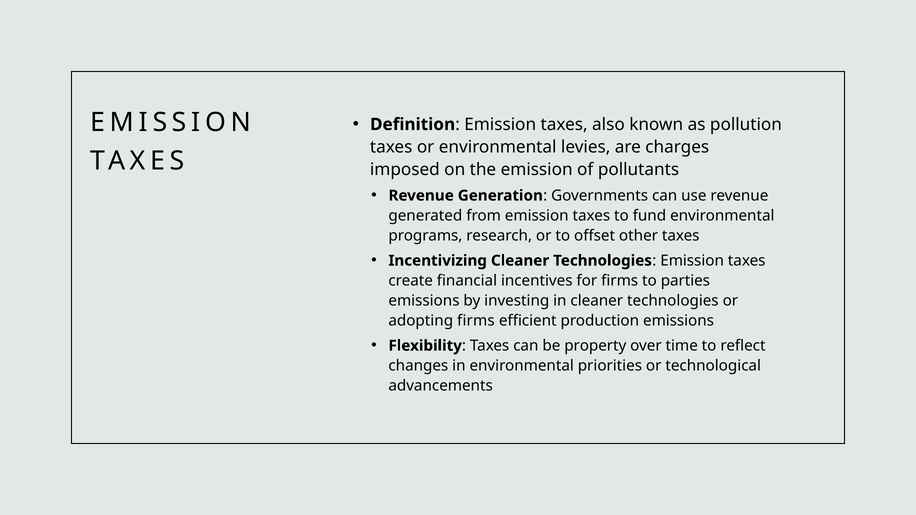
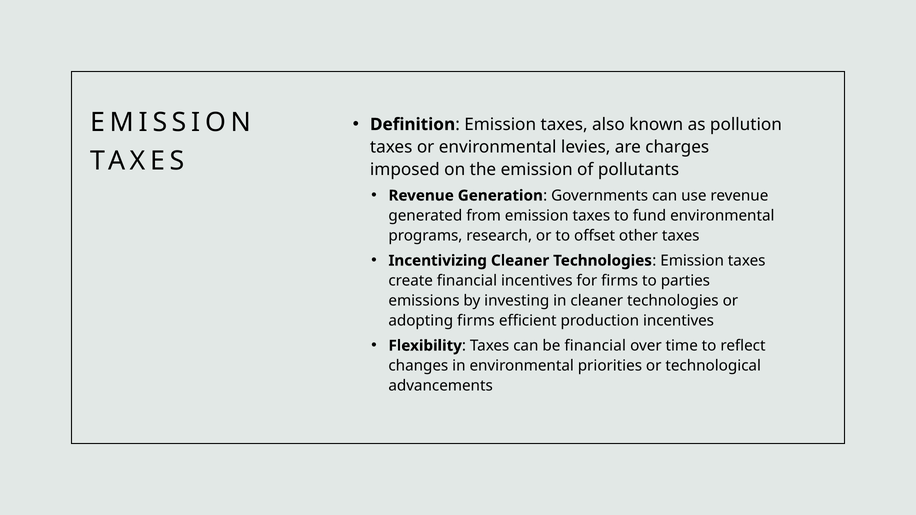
production emissions: emissions -> incentives (679, 321)
be property: property -> financial (595, 346)
